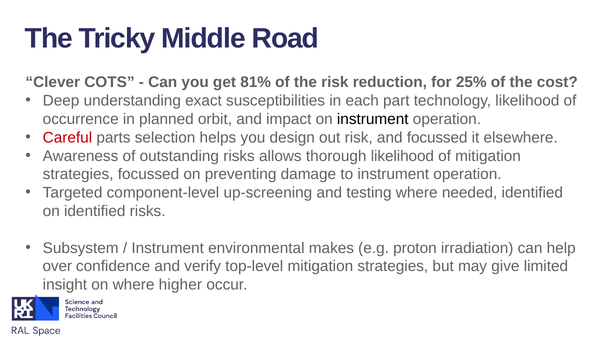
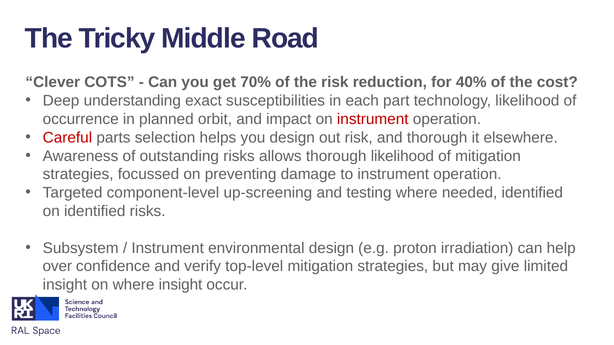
81%: 81% -> 70% (256, 82)
25%: 25% -> 40% (471, 82)
instrument colour: black -> red (373, 119)
and focussed: focussed -> thorough (437, 138)
environmental makes: makes -> design (331, 248)
where higher: higher -> insight (181, 285)
